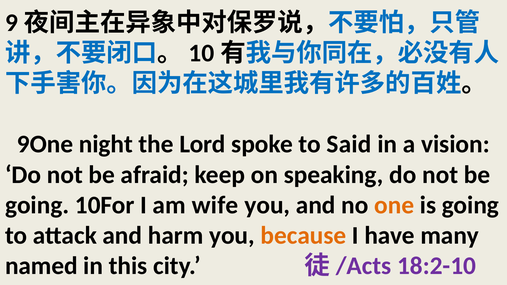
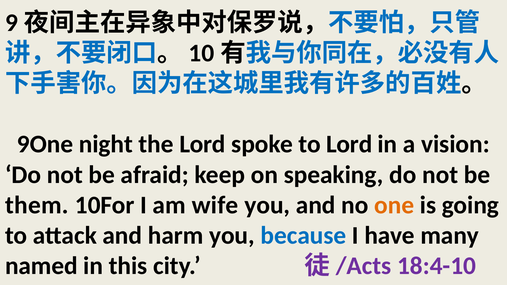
to Said: Said -> Lord (349, 144)
going: going -> them (37, 205)
because colour: orange -> blue (303, 236)
18:2-10: 18:2-10 -> 18:4-10 (437, 266)
